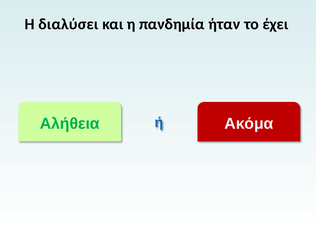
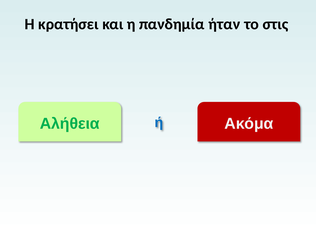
διαλύσει: διαλύσει -> κρατήσει (68, 24)
έχει: έχει -> στις (275, 24)
